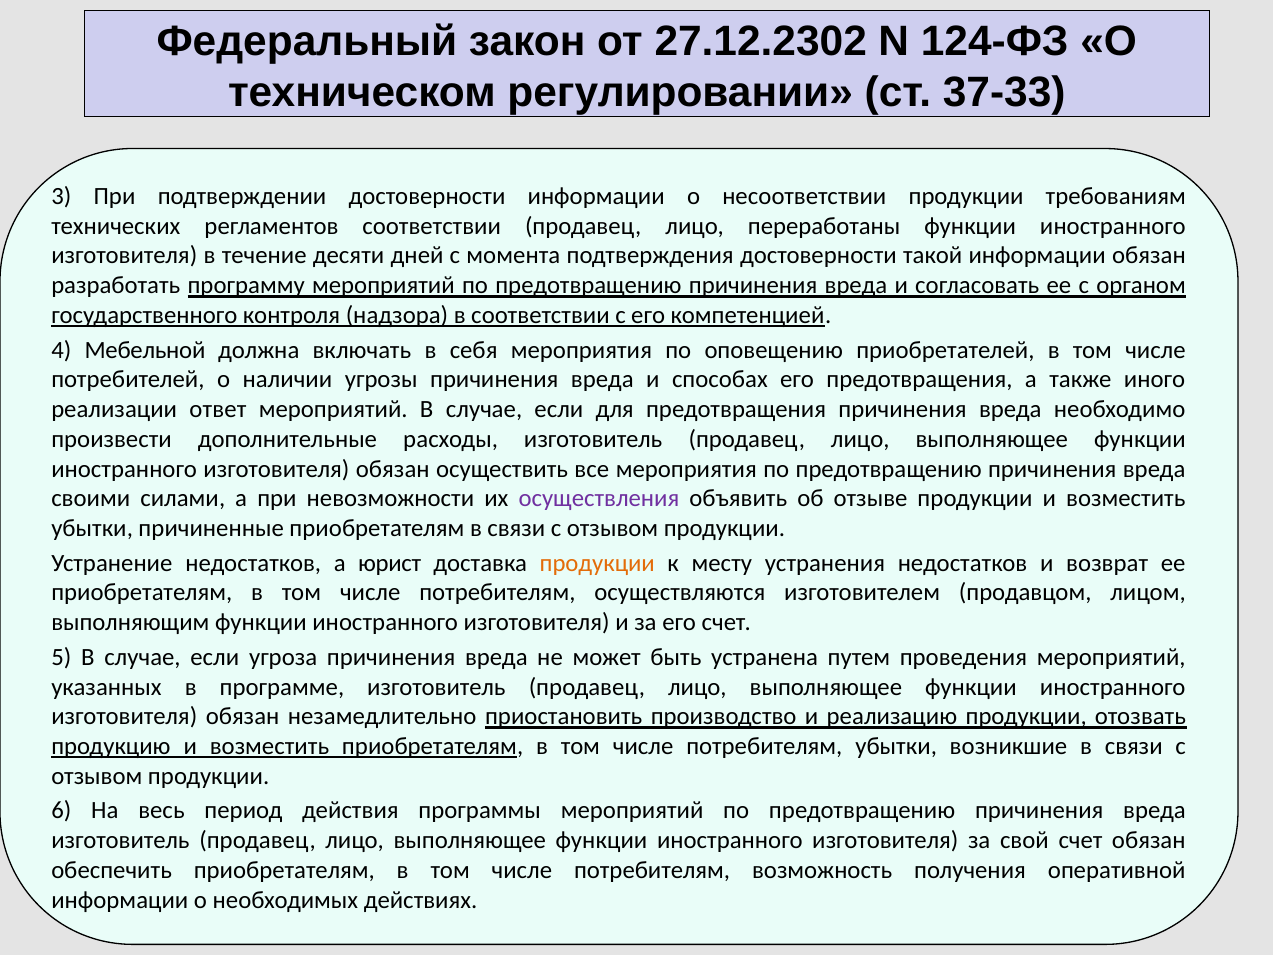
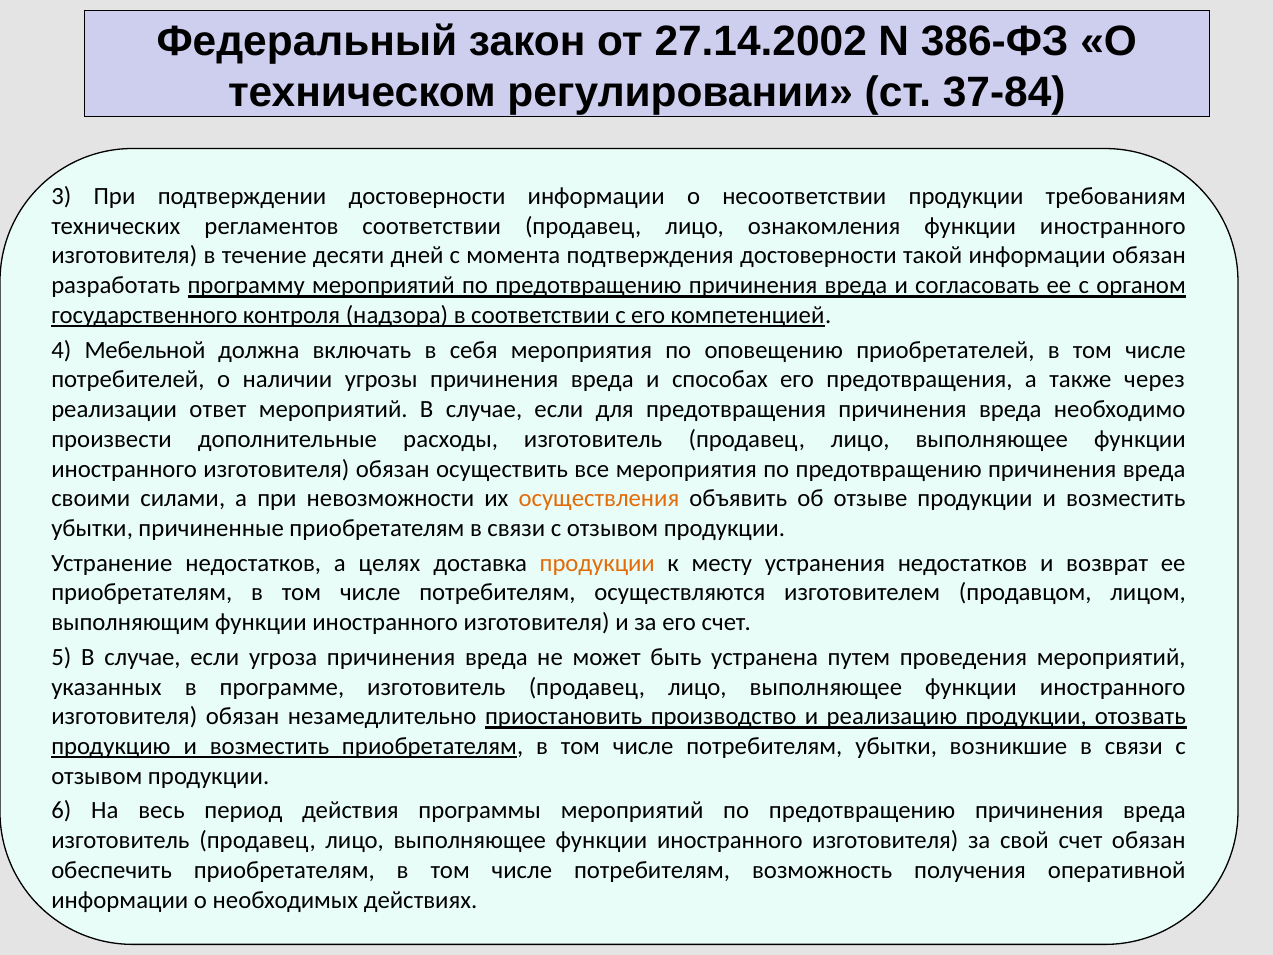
27.12.2302: 27.12.2302 -> 27.14.2002 (761, 41)
124-ФЗ: 124-ФЗ -> 386-ФЗ (995, 41)
37-33: 37-33 -> 37-84 (1004, 92)
переработаны: переработаны -> ознакомления (824, 226)
иного: иного -> через (1154, 380)
осуществления colour: purple -> orange (599, 498)
юрист: юрист -> целях (389, 563)
